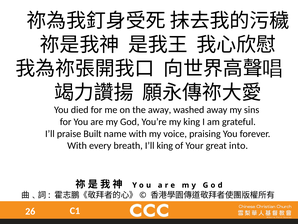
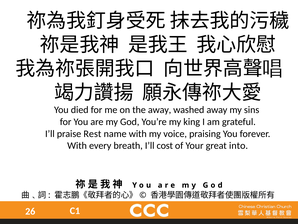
Built: Built -> Rest (92, 133)
I’ll king: king -> cost (165, 145)
